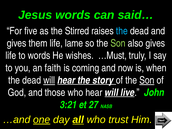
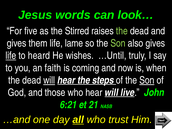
said…: said… -> look… (136, 15)
the colour: light blue -> light green (122, 31)
life underline: none -> present (11, 56)
to words: words -> heard (39, 56)
…Must: …Must -> …Until (112, 56)
story: story -> steps (103, 80)
3:21: 3:21 -> 6:21 (68, 105)
27: 27 -> 21 (93, 105)
one underline: present -> none (42, 120)
